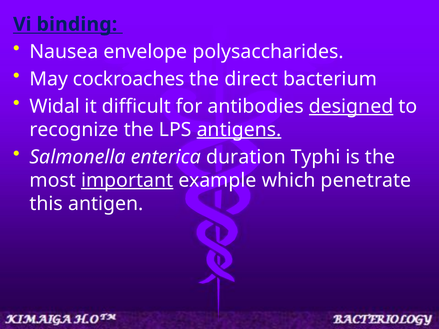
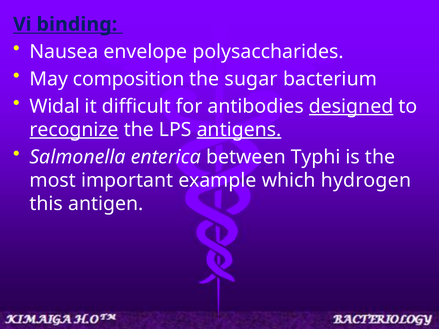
cockroaches: cockroaches -> composition (129, 79)
direct: direct -> sugar (251, 79)
recognize underline: none -> present (74, 130)
duration: duration -> between (246, 157)
important underline: present -> none (127, 180)
penetrate: penetrate -> hydrogen (366, 180)
